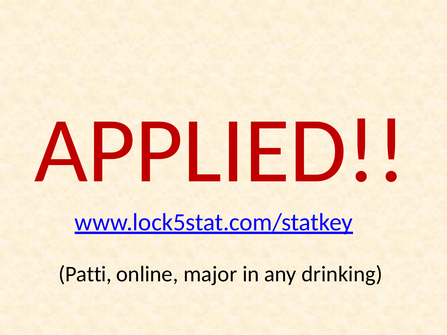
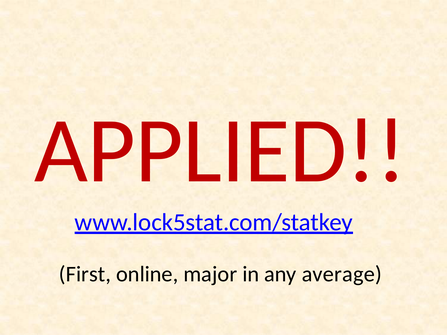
Patti: Patti -> First (85, 274)
drinking: drinking -> average (342, 274)
